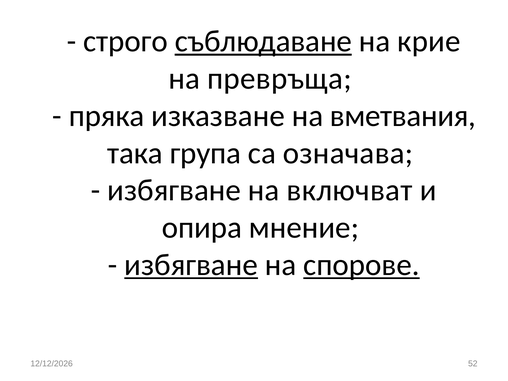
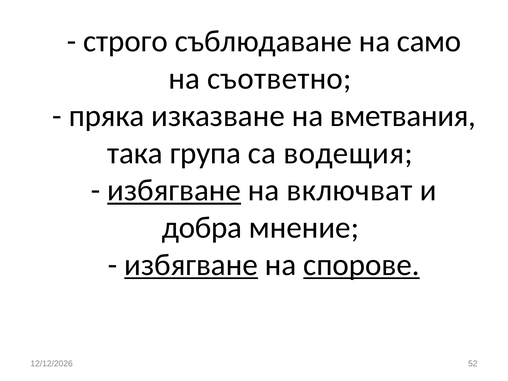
съблюдаване underline: present -> none (263, 41)
крие: крие -> само (429, 41)
превръща: превръща -> съответно (279, 79)
означава: означава -> водещия (348, 153)
избягване underline: none -> present (174, 190)
опира: опира -> добра (202, 228)
